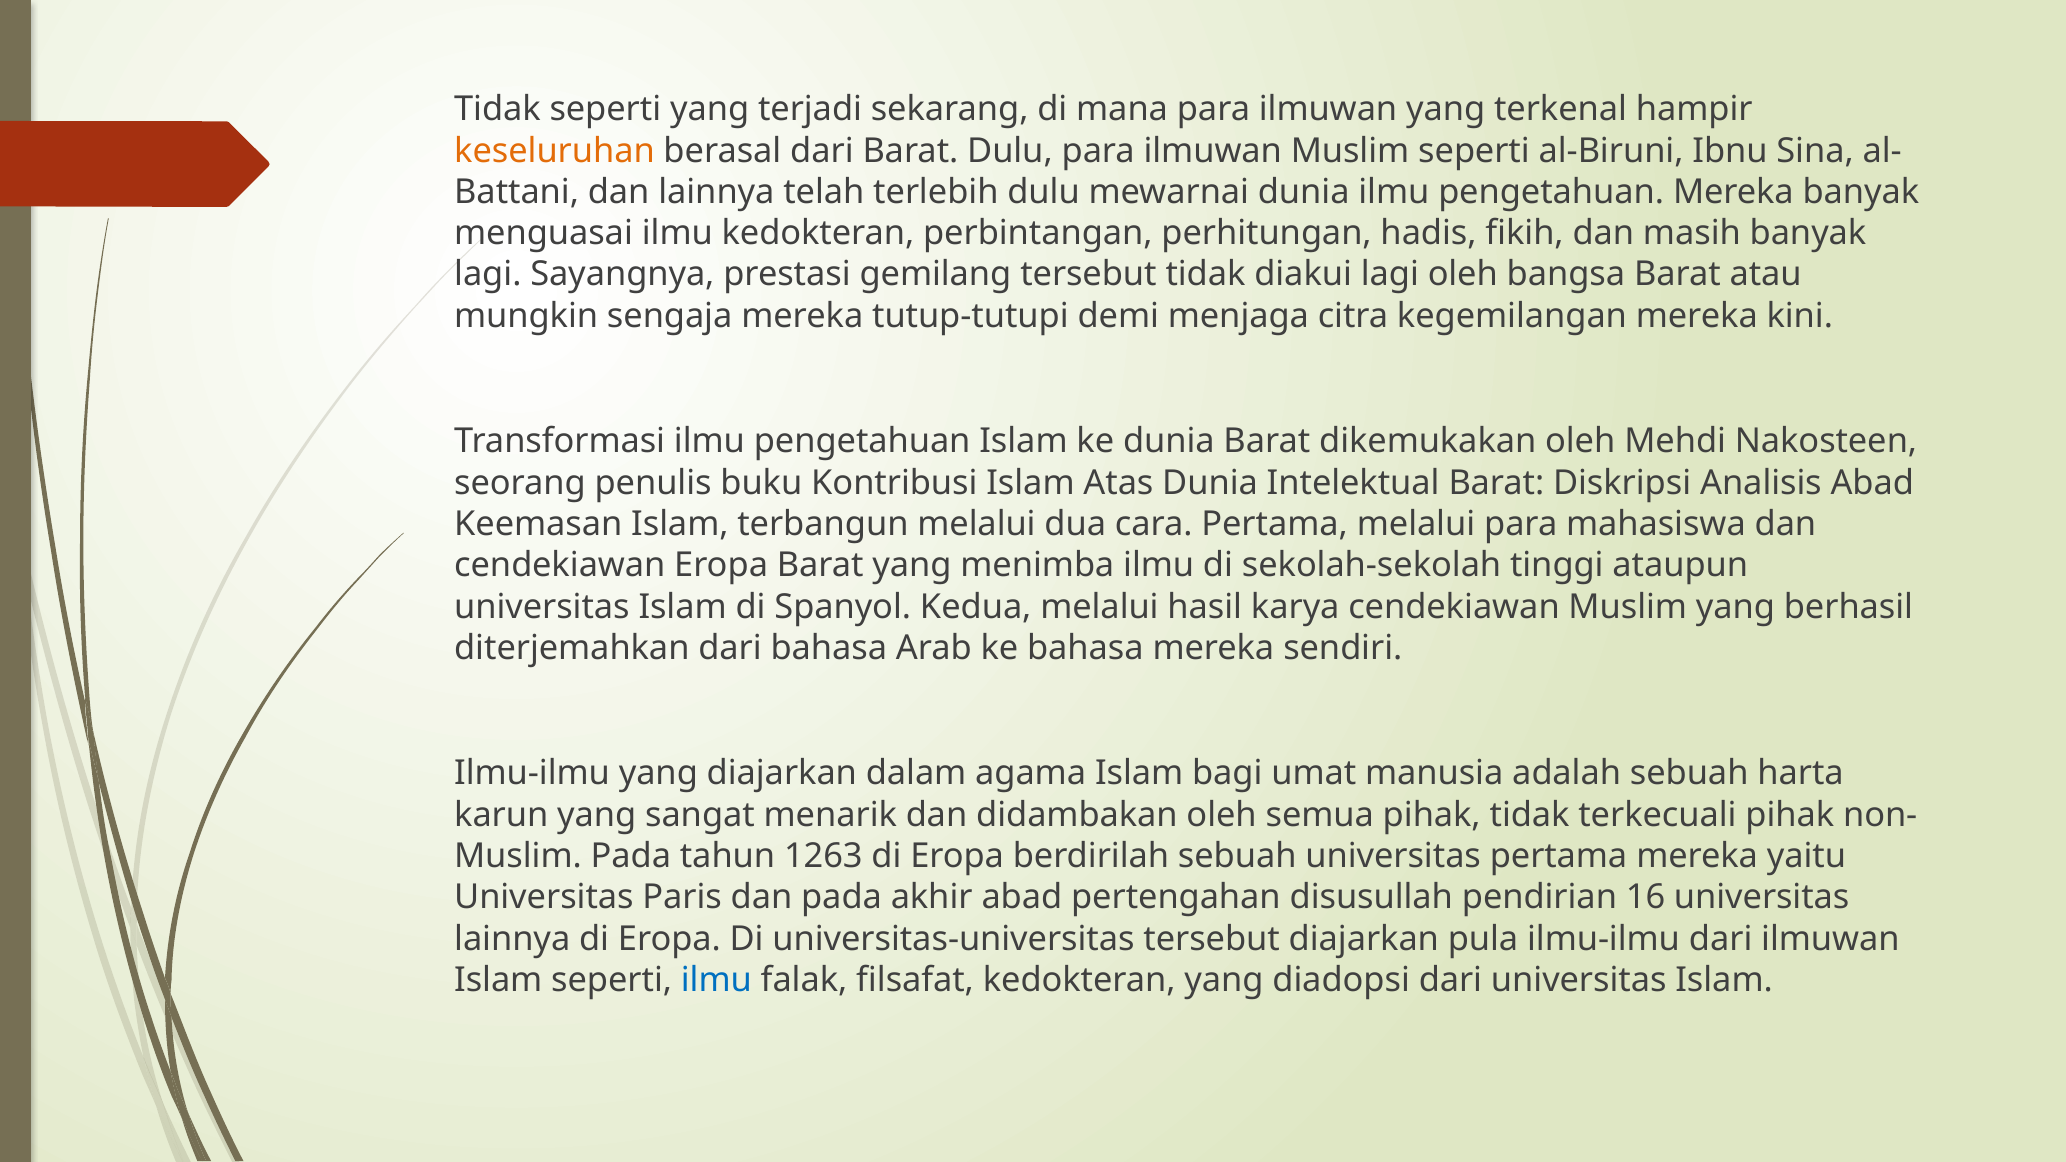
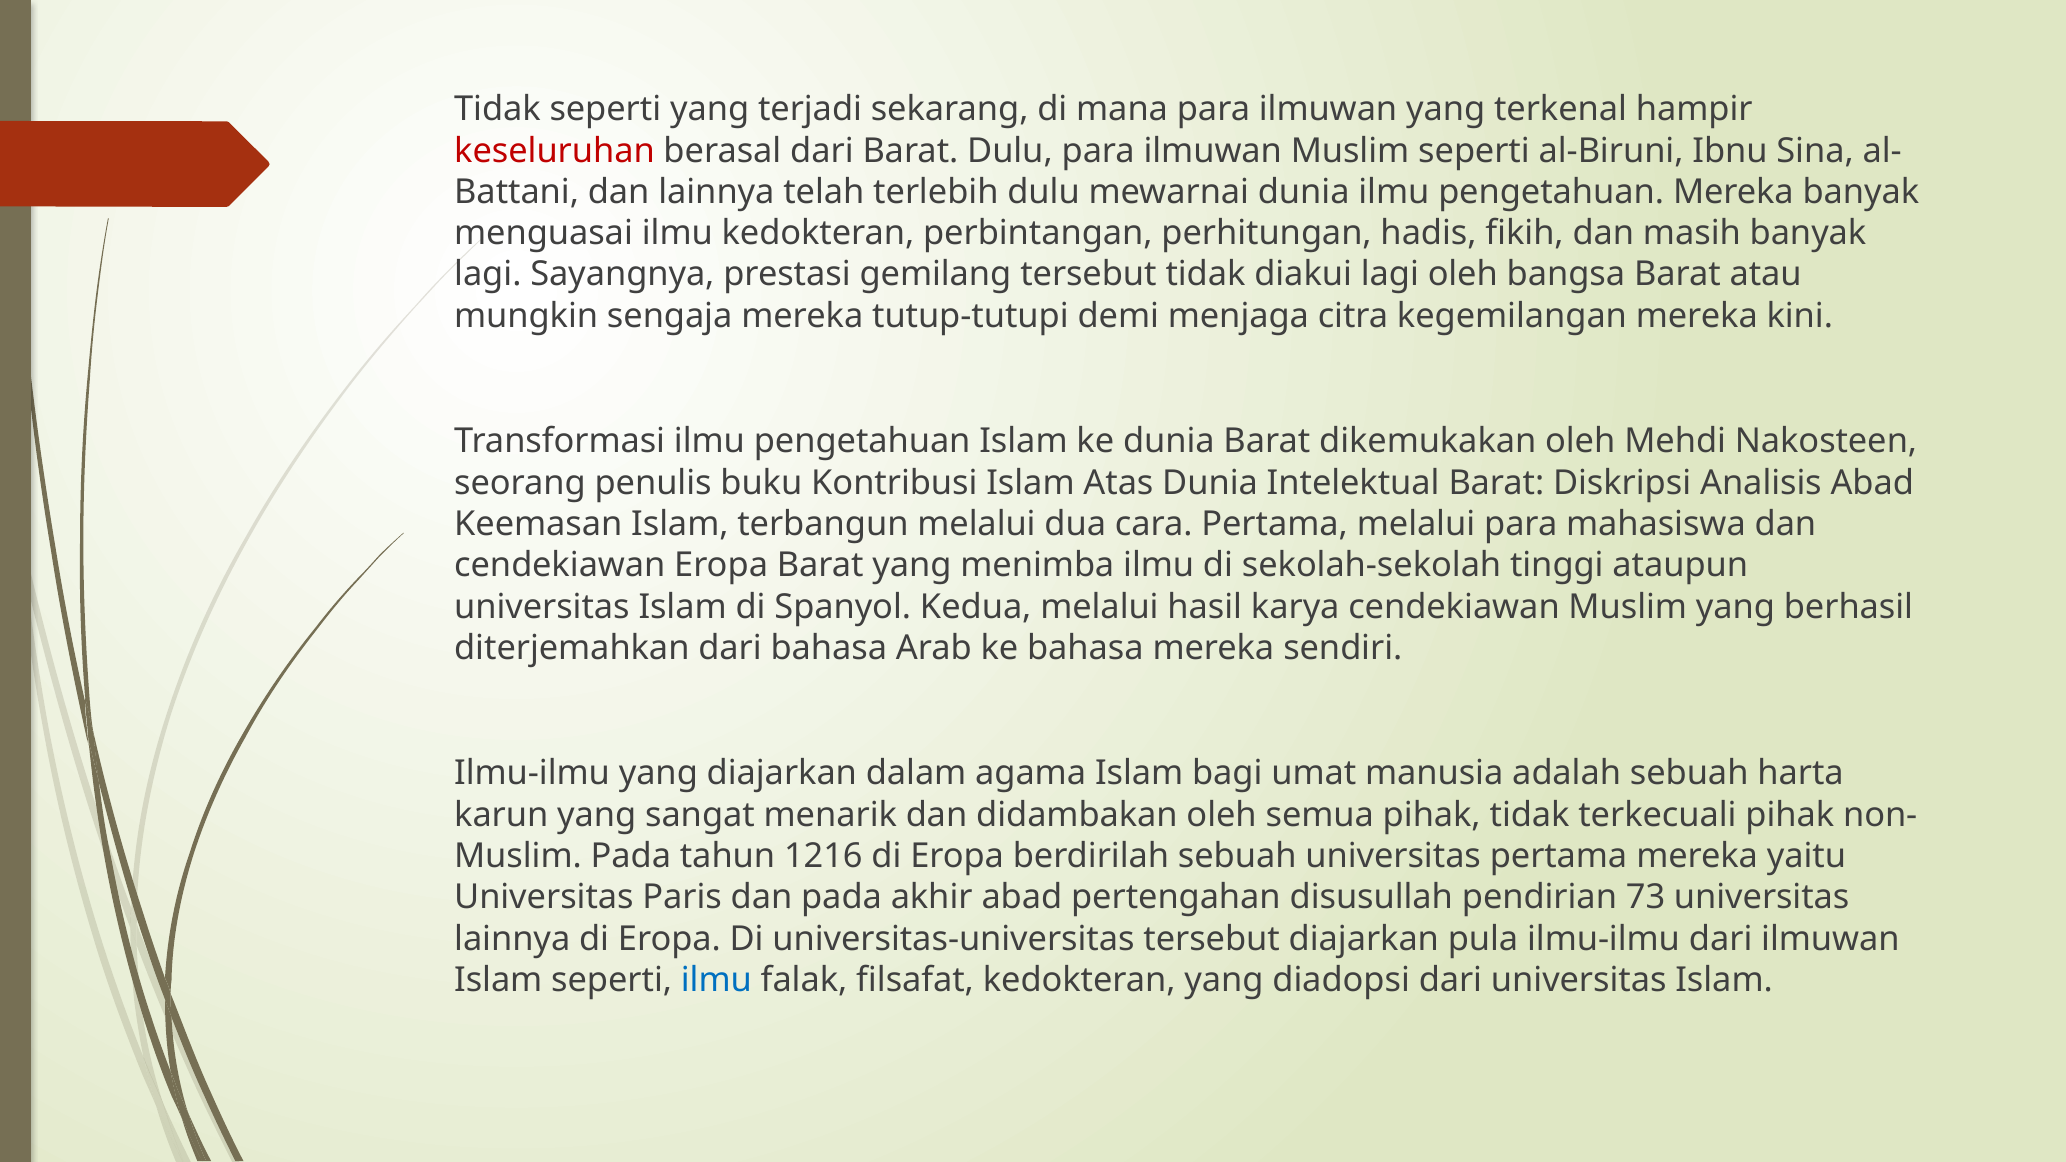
keseluruhan colour: orange -> red (555, 151)
1263: 1263 -> 1216 (823, 856)
16: 16 -> 73 (1646, 898)
